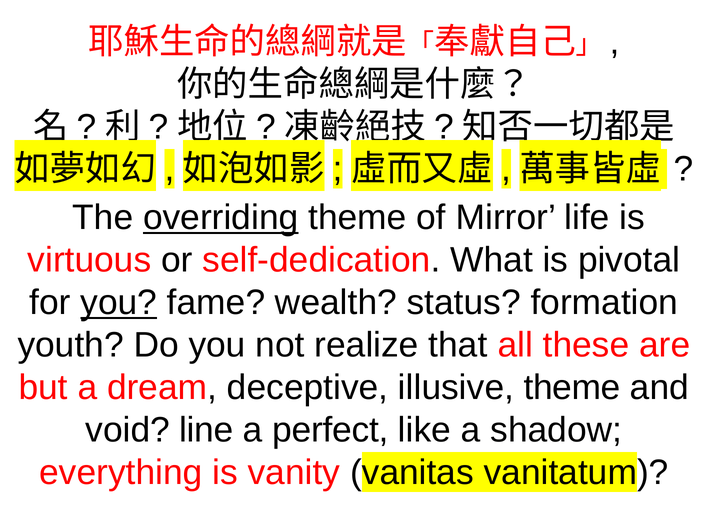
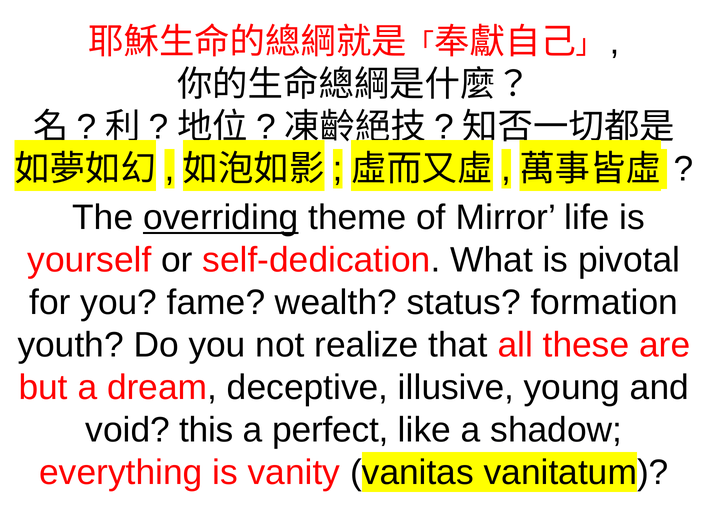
virtuous: virtuous -> yourself (89, 260)
you underline: present -> none (119, 303)
illusive theme: theme -> young (572, 388)
line: line -> this (206, 430)
